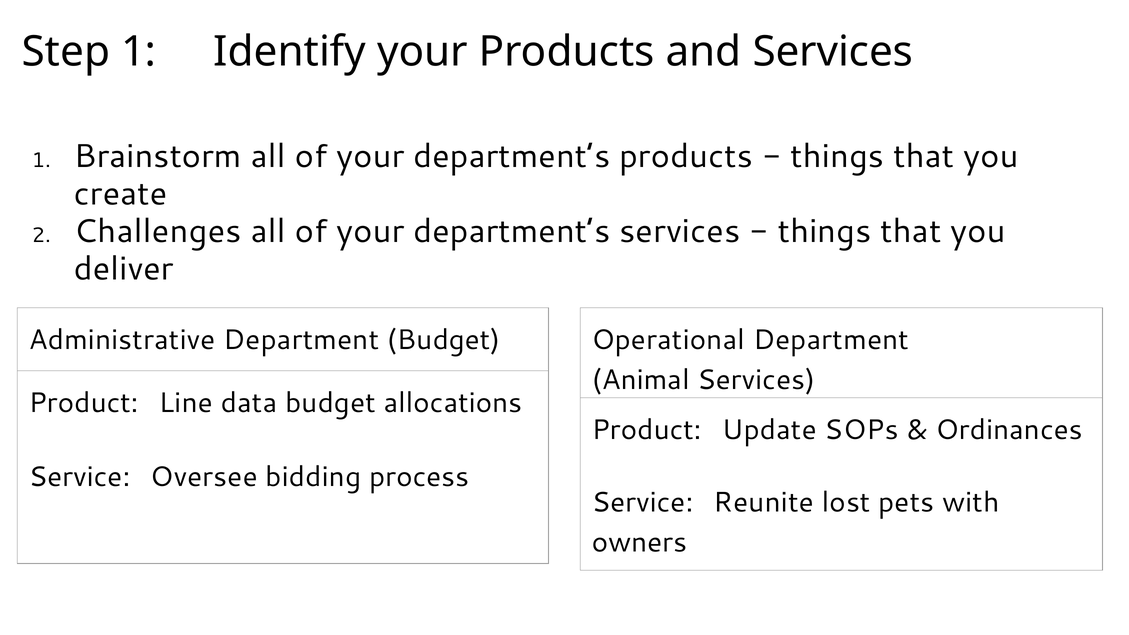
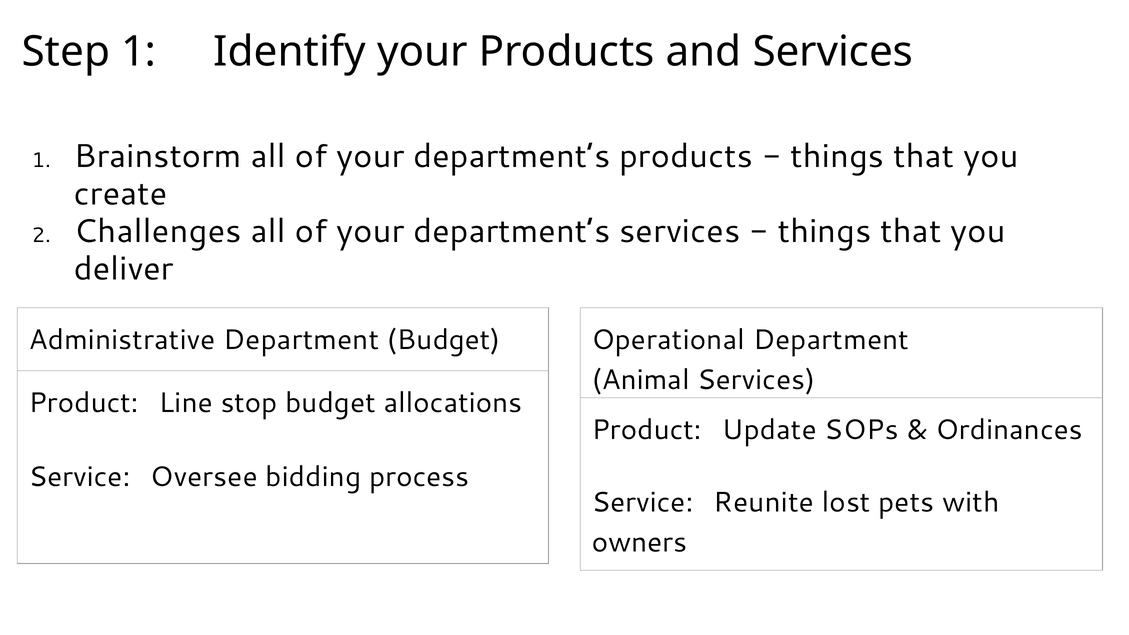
data: data -> stop (249, 403)
